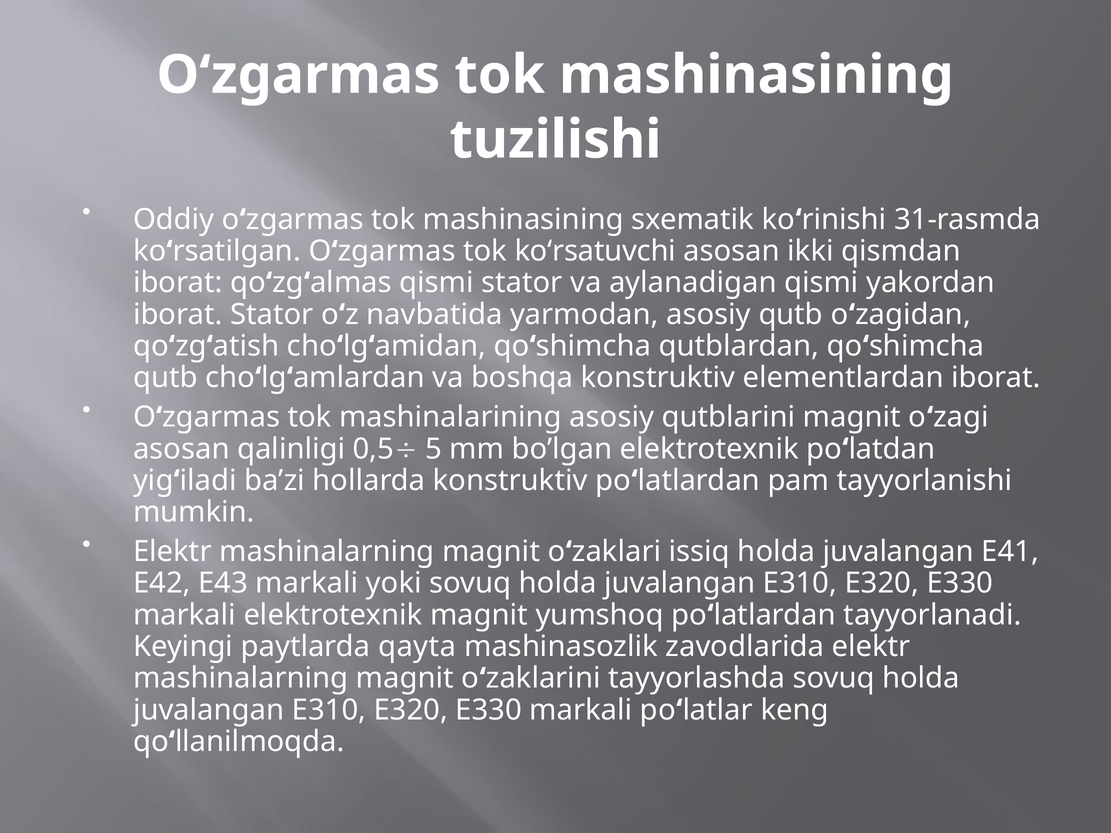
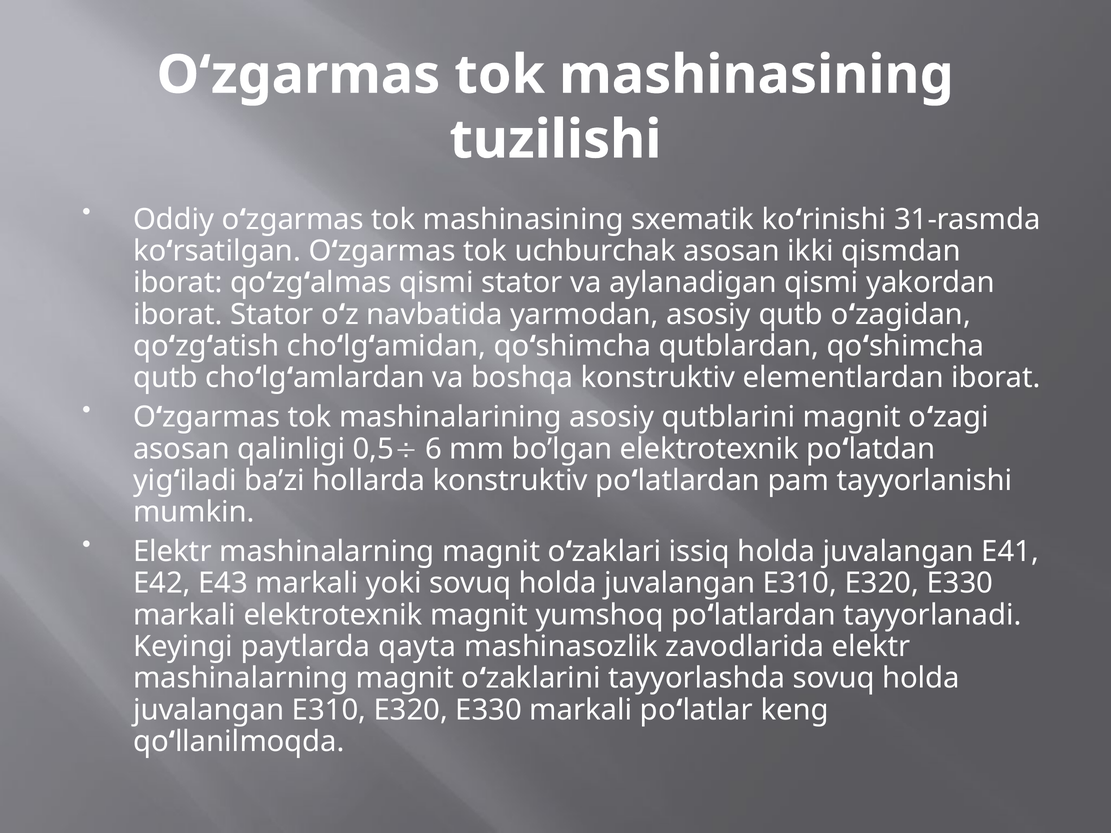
koʻrsatuvchi: koʻrsatuvchi -> uchburchak (595, 251)
5: 5 -> 6 (434, 449)
